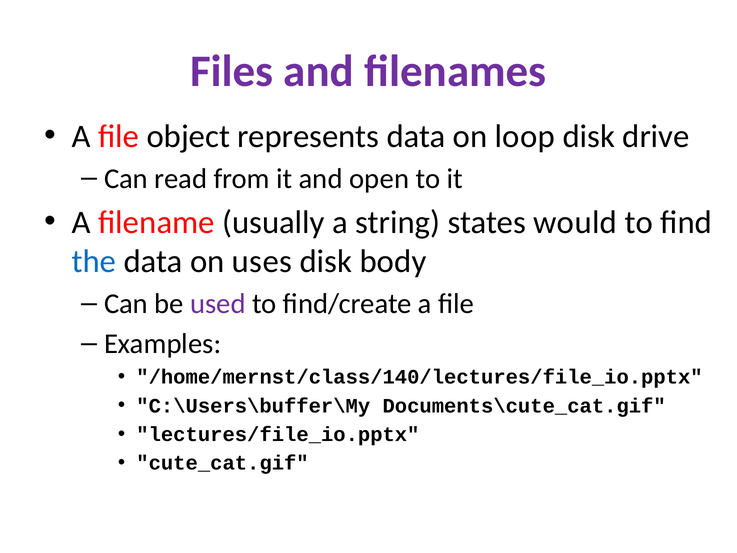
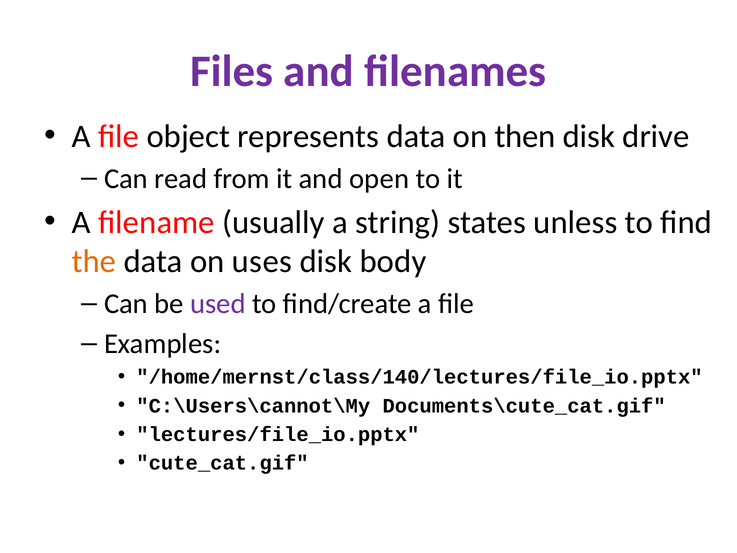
loop: loop -> then (525, 136)
would: would -> unless (575, 222)
the colour: blue -> orange (94, 262)
C:\Users\buffer\My: C:\Users\buffer\My -> C:\Users\cannot\My (253, 406)
